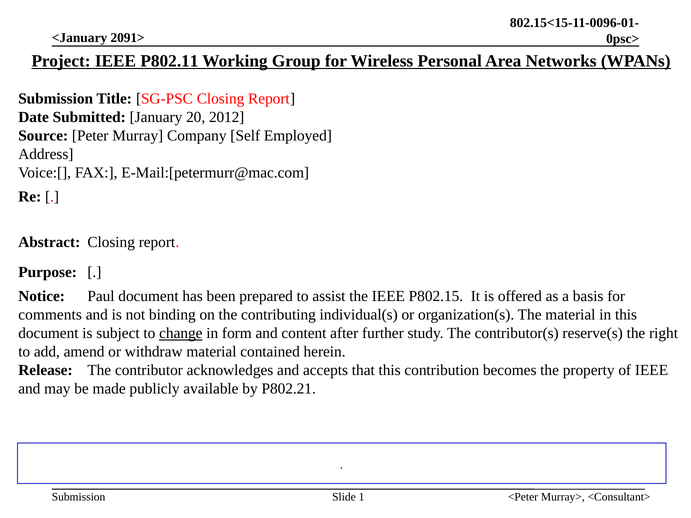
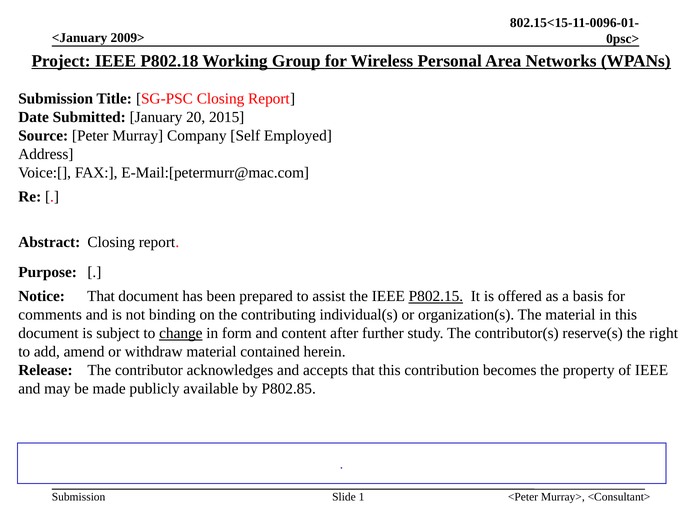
2091>: 2091> -> 2009> (128, 38)
P802.11: P802.11 -> P802.18 (169, 61)
2012: 2012 -> 2015 (227, 117)
Notice Paul: Paul -> That (101, 297)
P802.15 underline: none -> present (436, 297)
P802.21: P802.21 -> P802.85 (289, 389)
